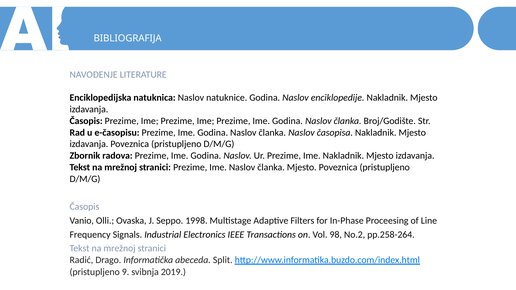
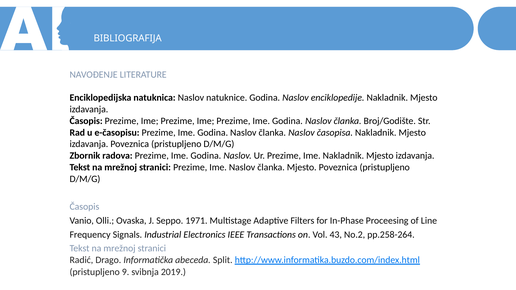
1998: 1998 -> 1971 (196, 221)
98: 98 -> 43 (336, 235)
